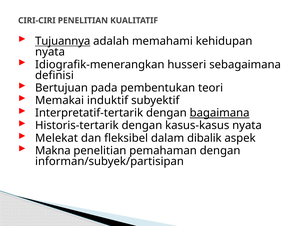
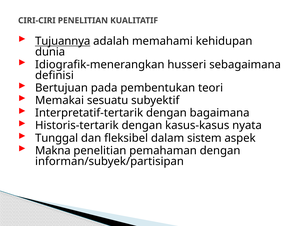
nyata: nyata -> dunia (50, 52)
induktif: induktif -> sesuatu (108, 101)
bagaimana underline: present -> none (220, 113)
Melekat: Melekat -> Tunggal (57, 138)
dibalik: dibalik -> sistem (204, 138)
